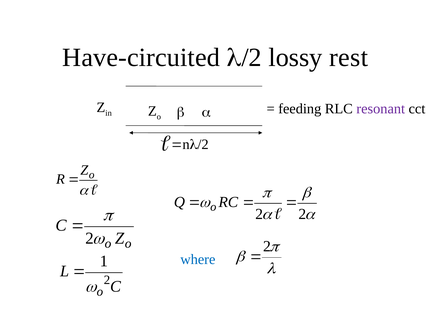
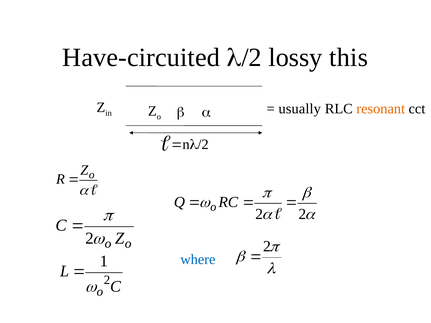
rest: rest -> this (349, 58)
feeding: feeding -> usually (300, 109)
resonant colour: purple -> orange (381, 109)
